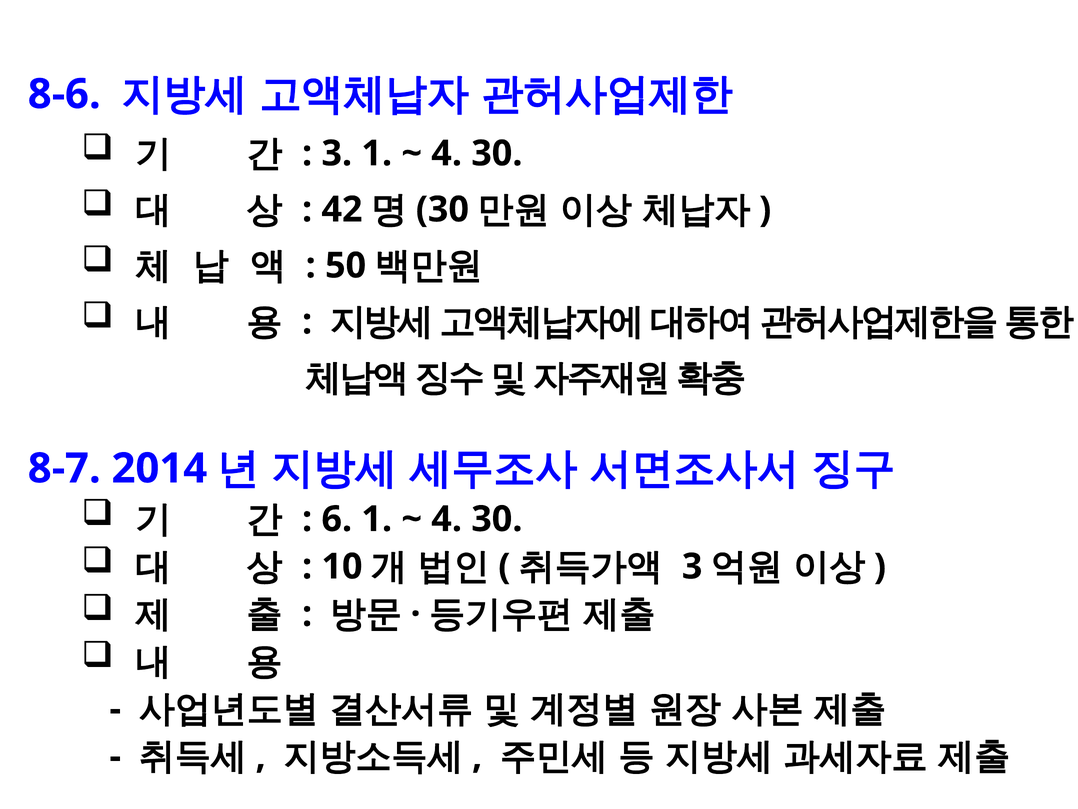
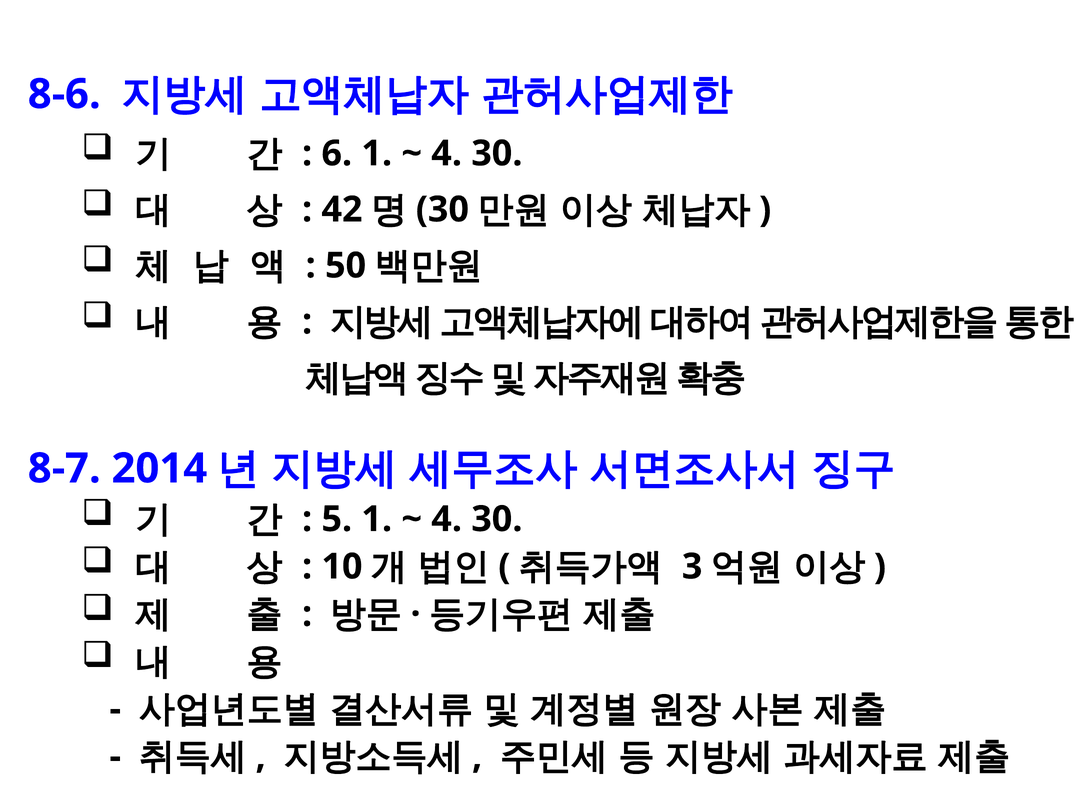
3: 3 -> 6 (337, 153)
6: 6 -> 5 (337, 519)
